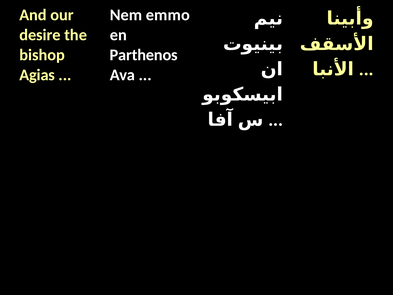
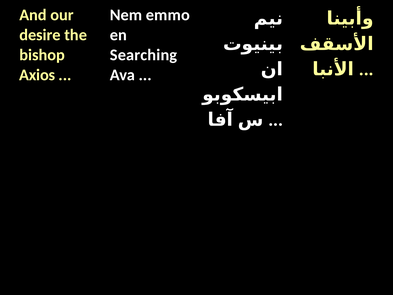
Parthenos: Parthenos -> Searching (144, 55)
Agias: Agias -> Axios (37, 75)
